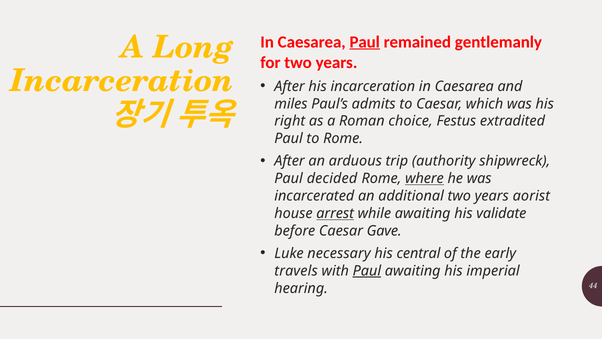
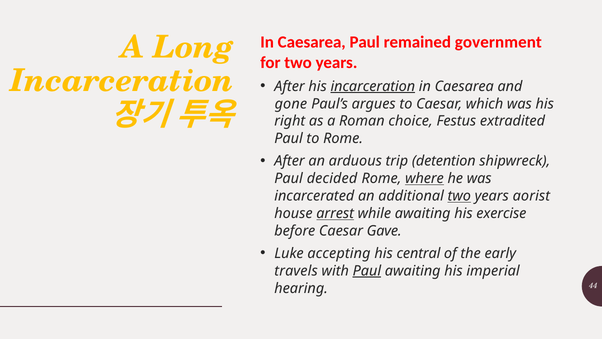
Paul underline: present -> none (365, 42)
gentlemanly: gentlemanly -> government (498, 42)
incarceration underline: none -> present (373, 86)
miles: miles -> gone (291, 104)
admits: admits -> argues (374, 104)
authority: authority -> detention (444, 161)
two underline: none -> present (459, 196)
validate: validate -> exercise (501, 213)
necessary: necessary -> accepting (339, 253)
